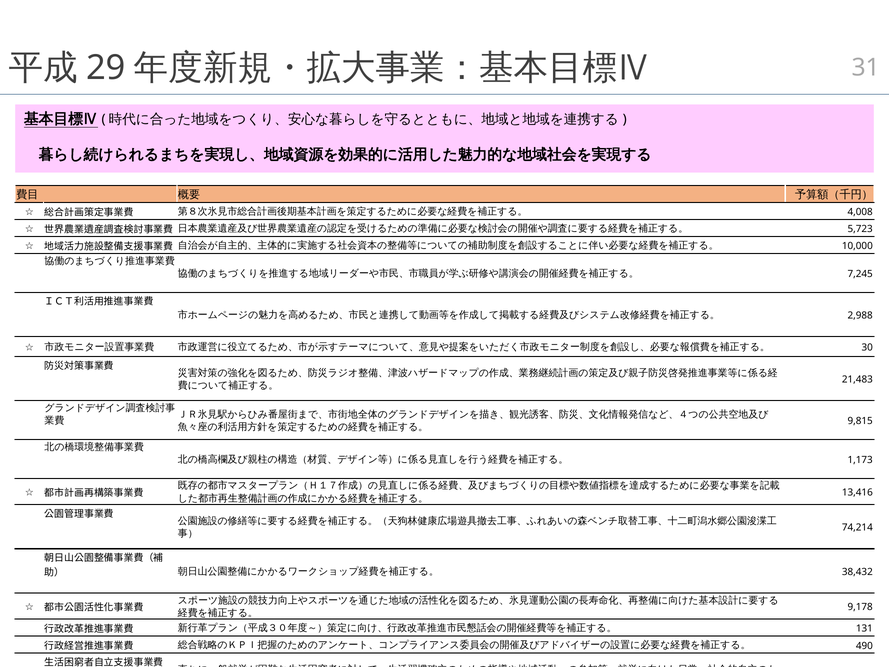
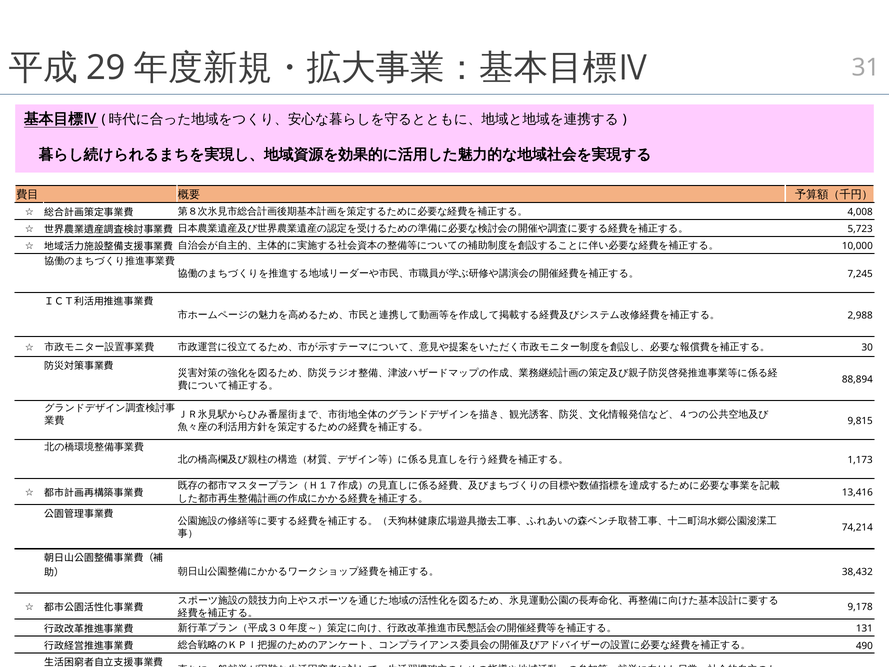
21,483: 21,483 -> 88,894 (857, 380)
